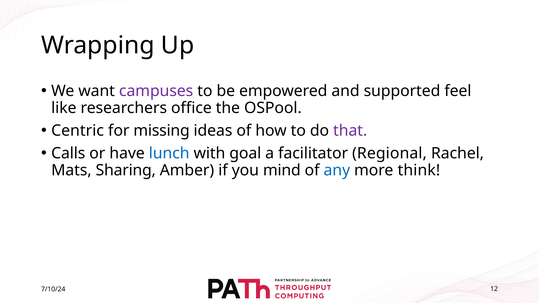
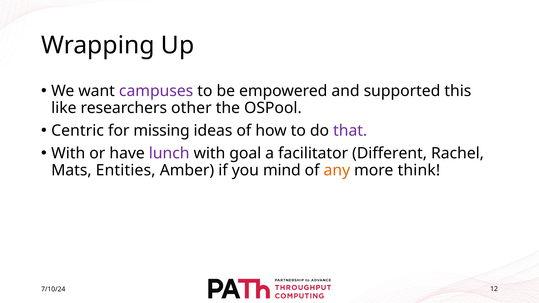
feel: feel -> this (458, 91)
office: office -> other (191, 108)
Calls: Calls -> With (68, 153)
lunch colour: blue -> purple (169, 153)
Regional: Regional -> Different (390, 153)
Sharing: Sharing -> Entities (126, 170)
any colour: blue -> orange (337, 170)
